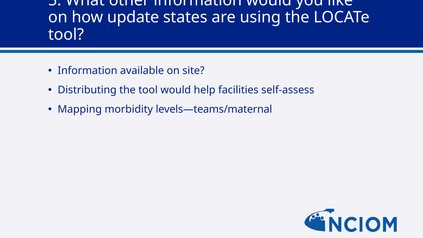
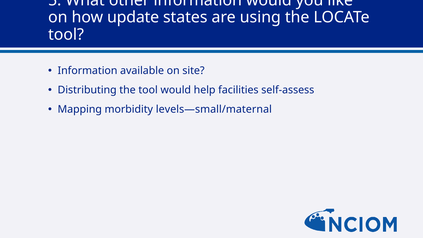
levels—teams/maternal: levels—teams/maternal -> levels—small/maternal (214, 109)
